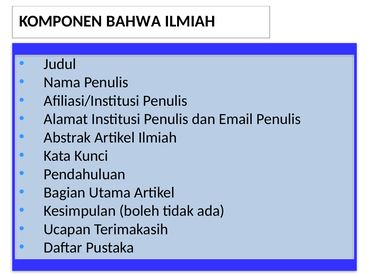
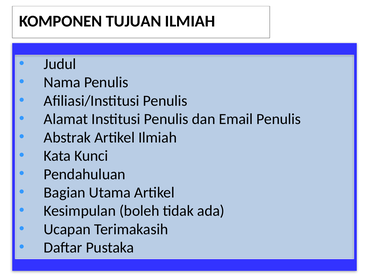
BAHWA: BAHWA -> TUJUAN (134, 21)
